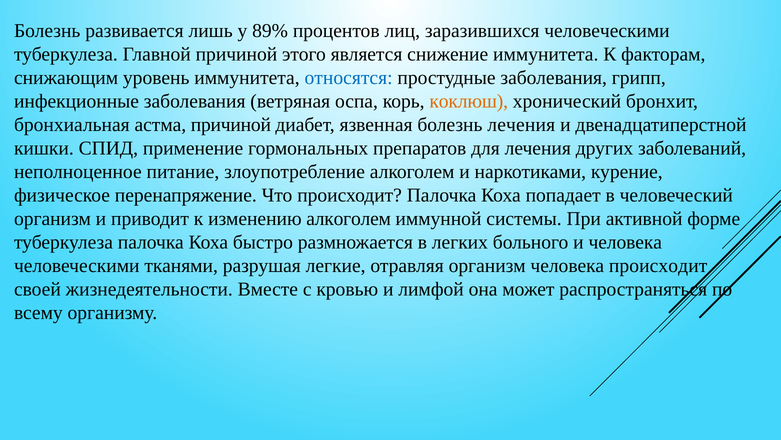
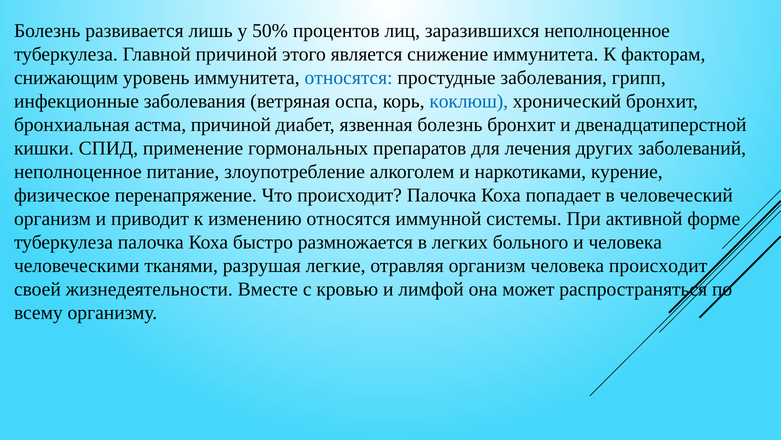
89%: 89% -> 50% (270, 31)
заразившихся человеческими: человеческими -> неполноценное (607, 31)
коклюш colour: orange -> blue (469, 101)
болезнь лечения: лечения -> бронхит (521, 125)
изменению алкоголем: алкоголем -> относятся (348, 218)
